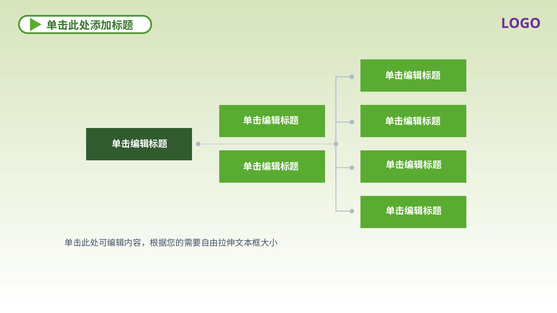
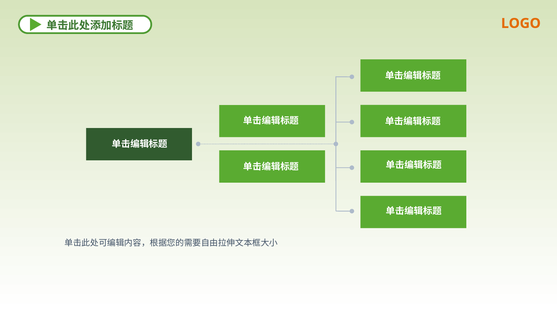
LOGO colour: purple -> orange (521, 23)
